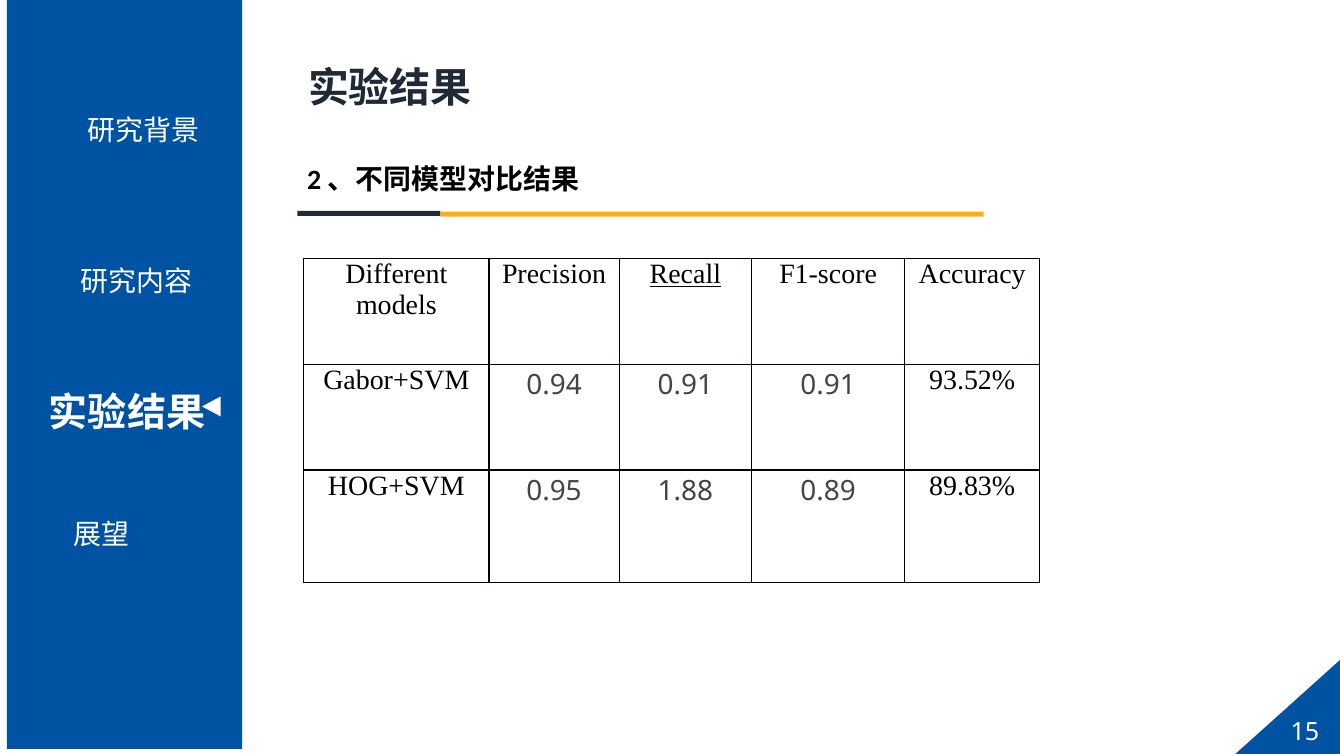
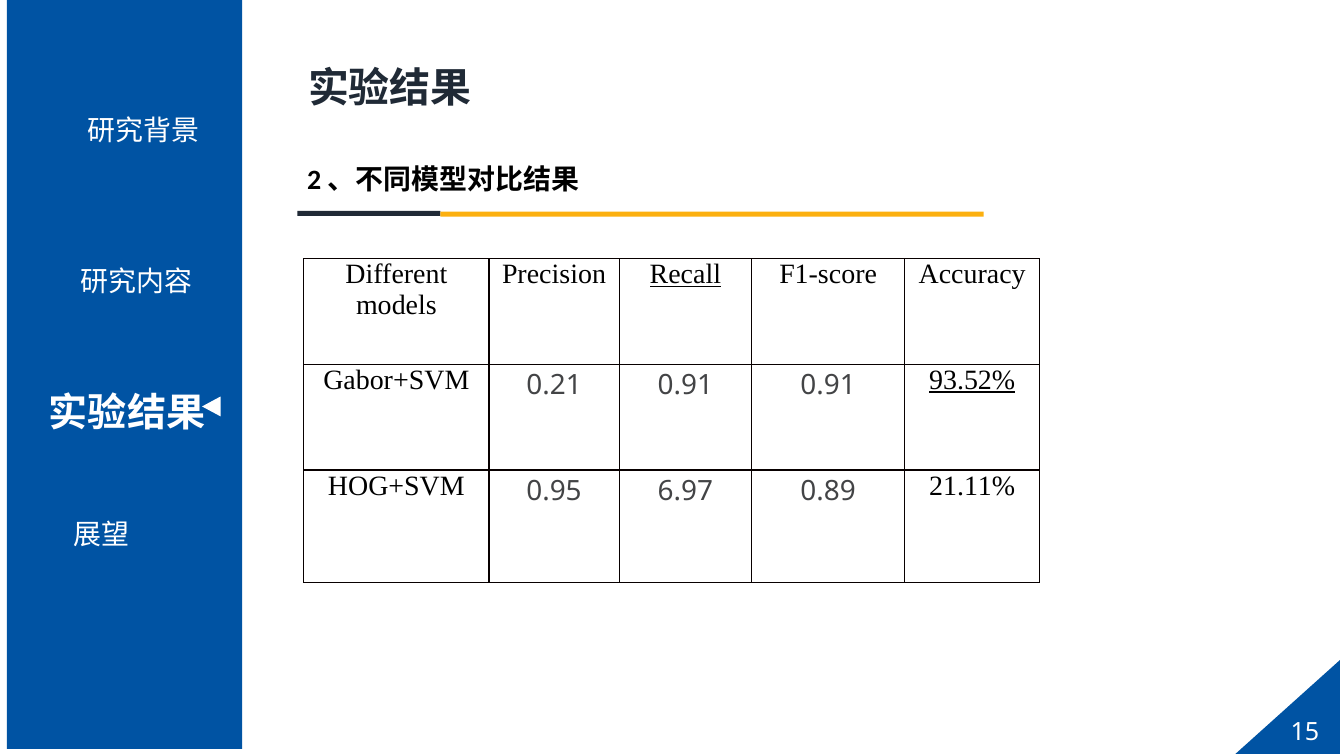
0.94: 0.94 -> 0.21 (554, 385)
93.52% underline: none -> present (972, 380)
1.88: 1.88 -> 6.97 (685, 491)
89.83%: 89.83% -> 21.11% (972, 486)
